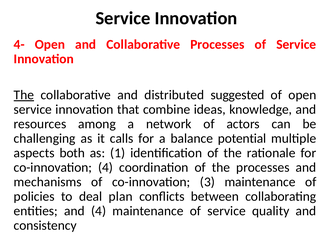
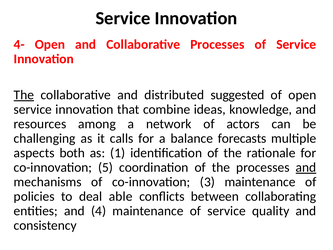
potential: potential -> forecasts (242, 138)
co-innovation 4: 4 -> 5 (106, 167)
and underline: none -> present (306, 167)
plan: plan -> able (121, 196)
